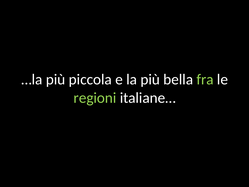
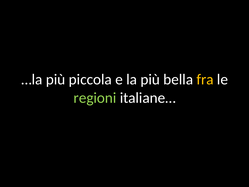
fra colour: light green -> yellow (205, 79)
